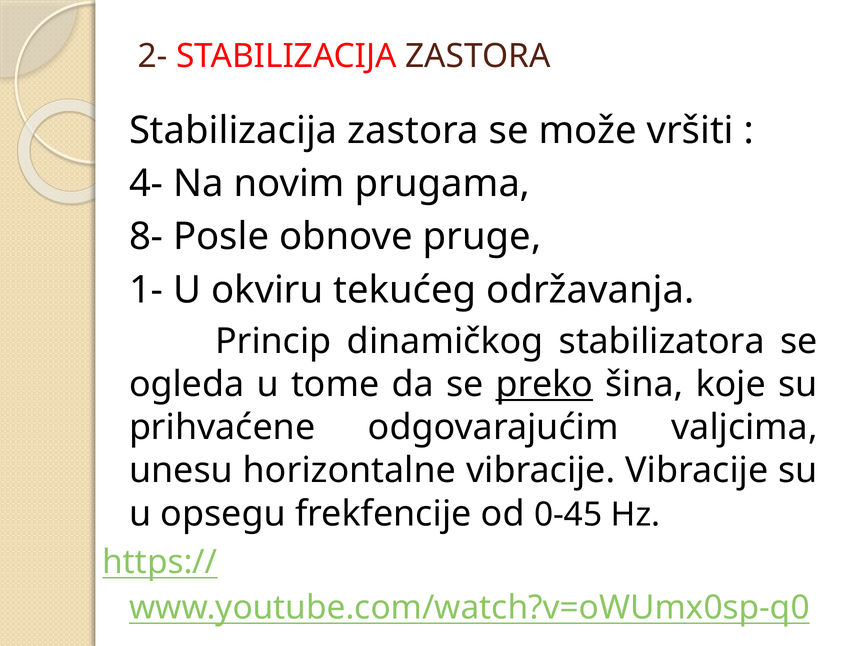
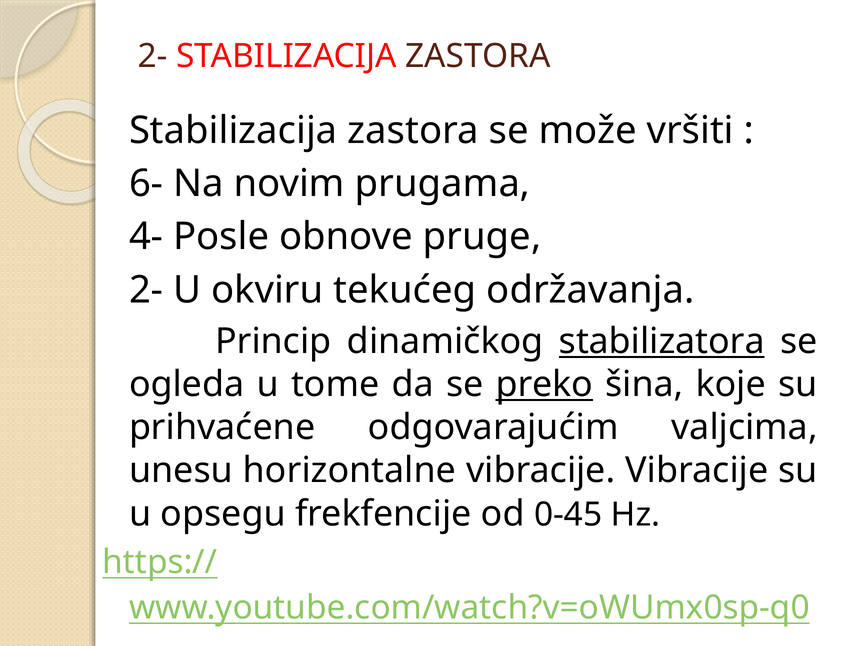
4-: 4- -> 6- (146, 184)
8-: 8- -> 4- (146, 237)
1-: 1- -> 2- (146, 290)
stabilizatora underline: none -> present (662, 341)
